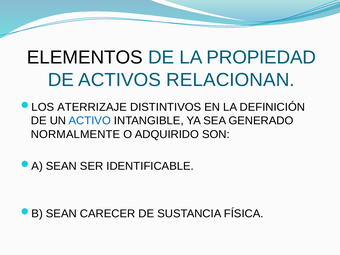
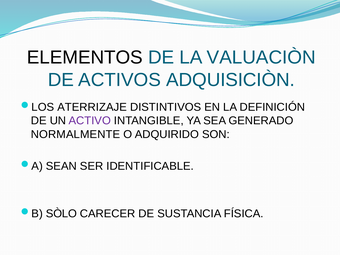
PROPIEDAD: PROPIEDAD -> VALUACIÒN (261, 57)
RELACIONAN: RELACIONAN -> ADQUISICIÒN (231, 80)
ACTIVO colour: blue -> purple (90, 121)
SEAN: SEAN -> SÒLO (61, 214)
